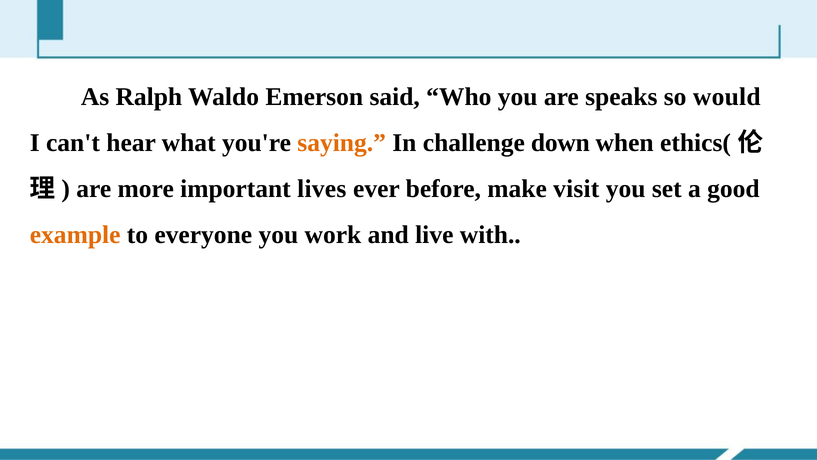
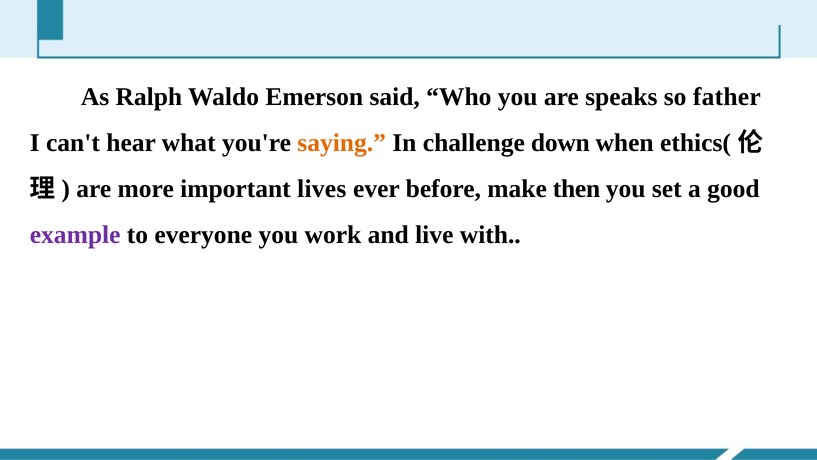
would: would -> father (727, 97)
visit: visit -> then (576, 189)
example colour: orange -> purple (75, 235)
